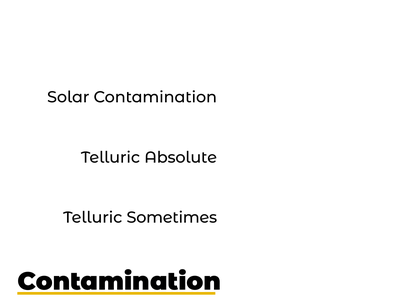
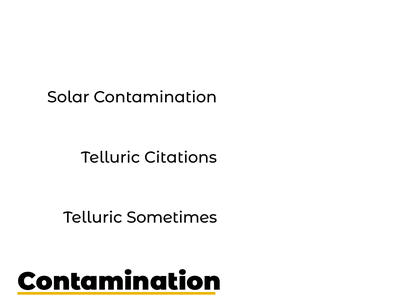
Absolute: Absolute -> Citations (181, 158)
